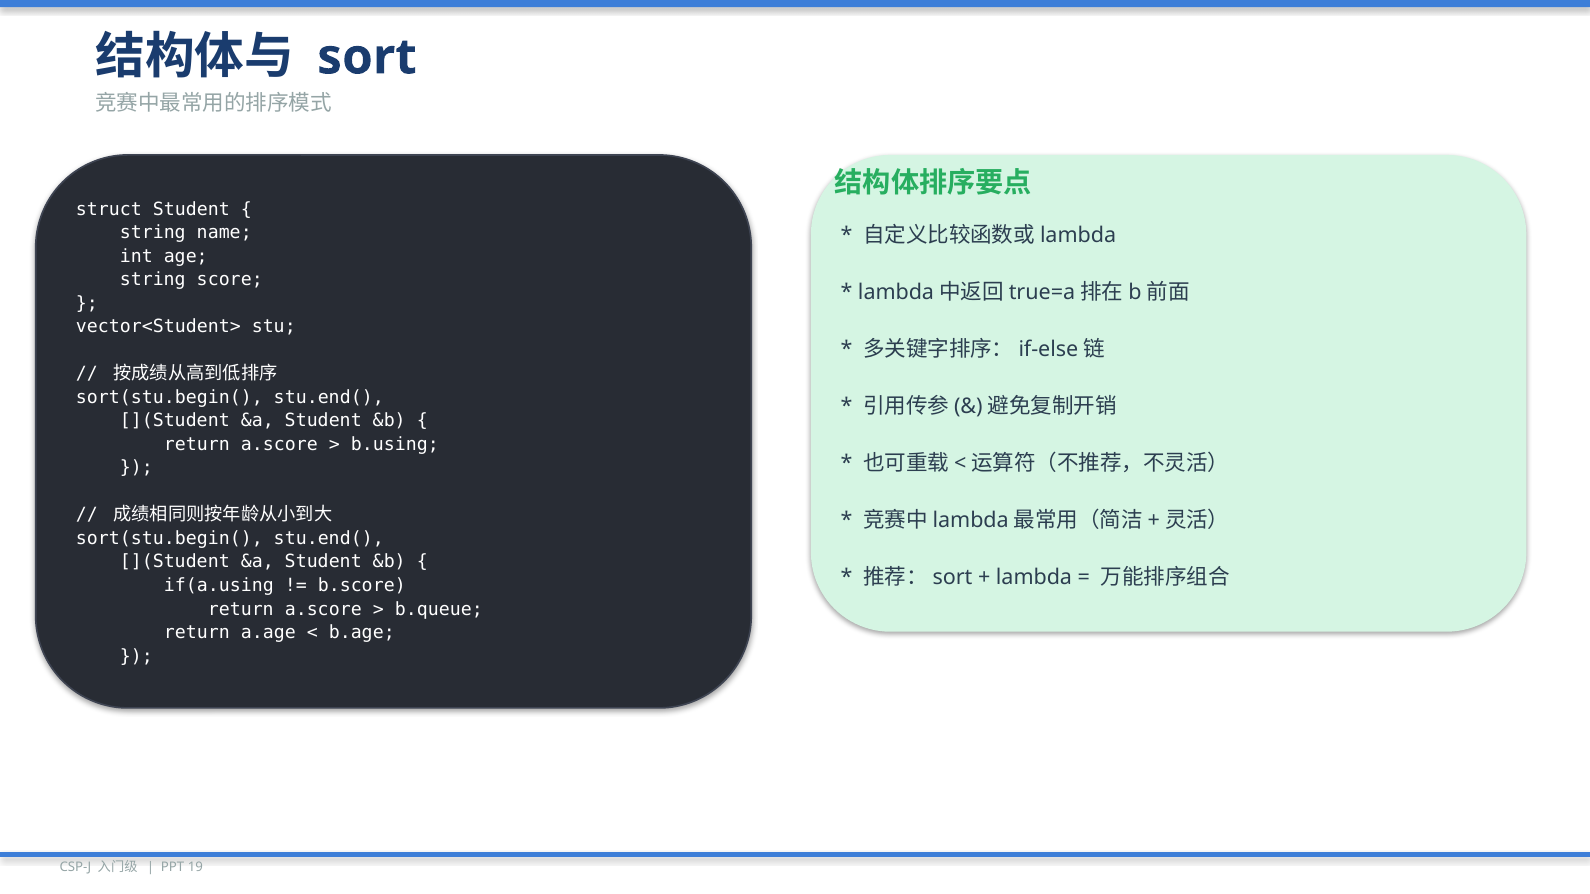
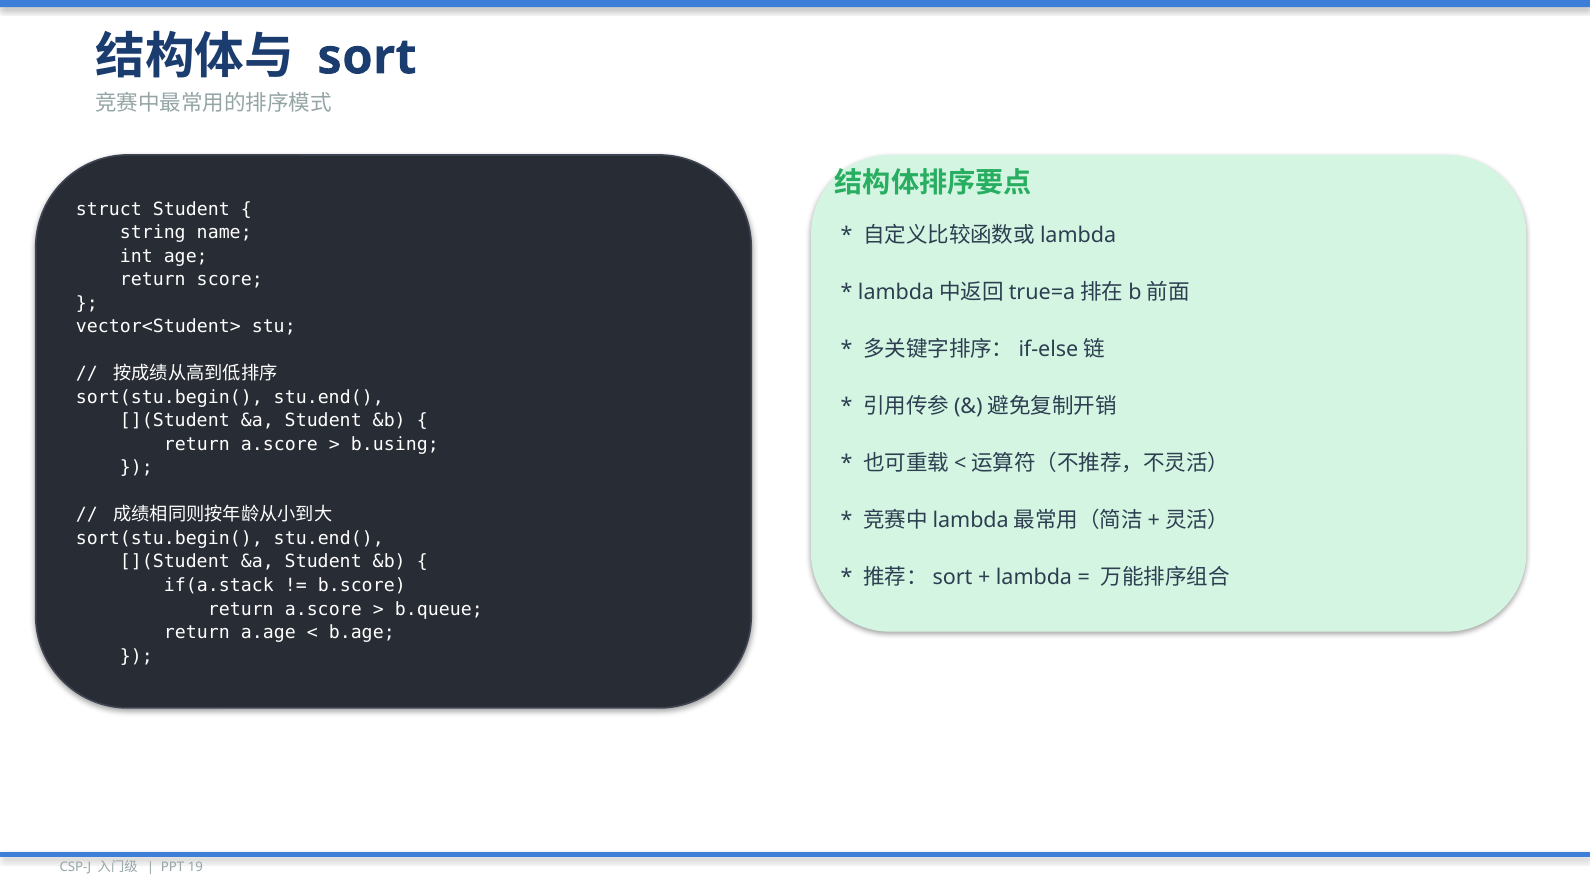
string: string -> return (153, 280)
if(a.using: if(a.using -> if(a.stack (219, 586)
